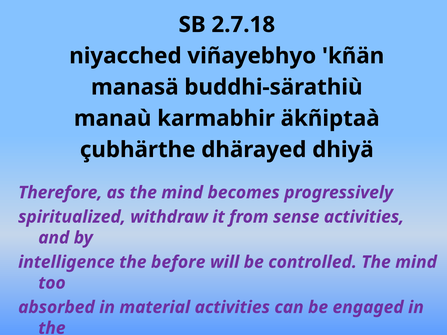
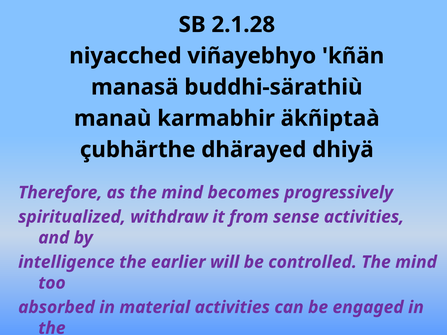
2.7.18: 2.7.18 -> 2.1.28 (243, 25)
before: before -> earlier (178, 262)
